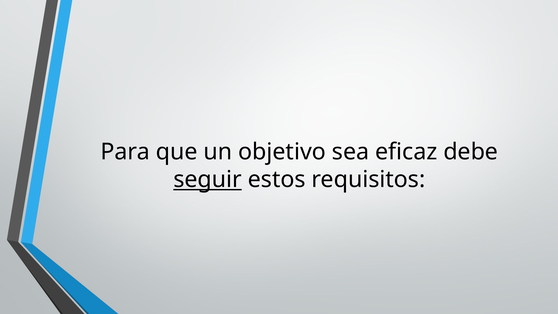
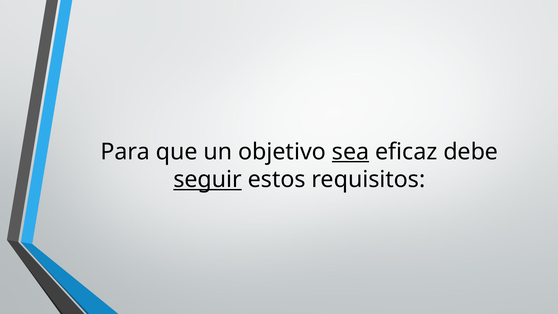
sea underline: none -> present (351, 152)
